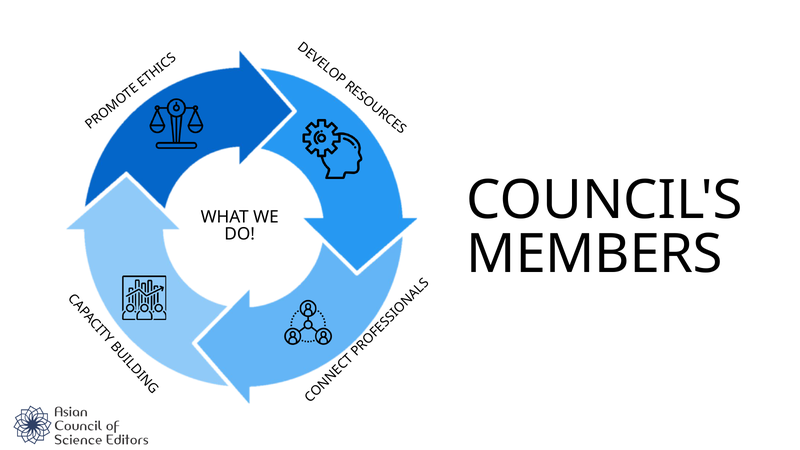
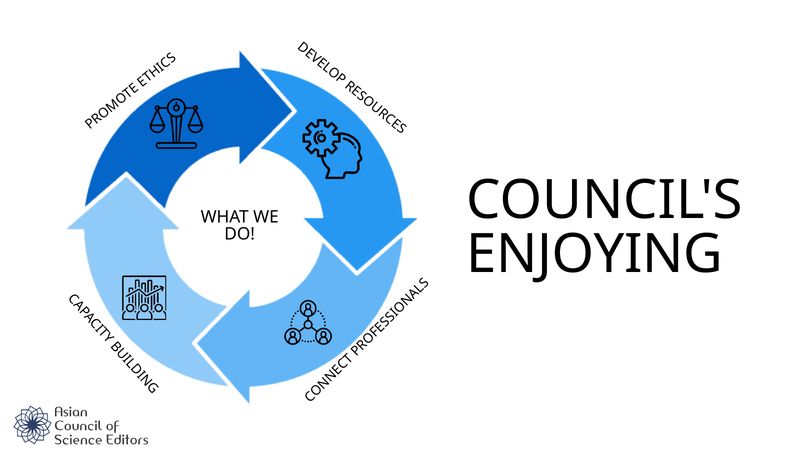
MEMBERS: MEMBERS -> ENJOYING (595, 254)
